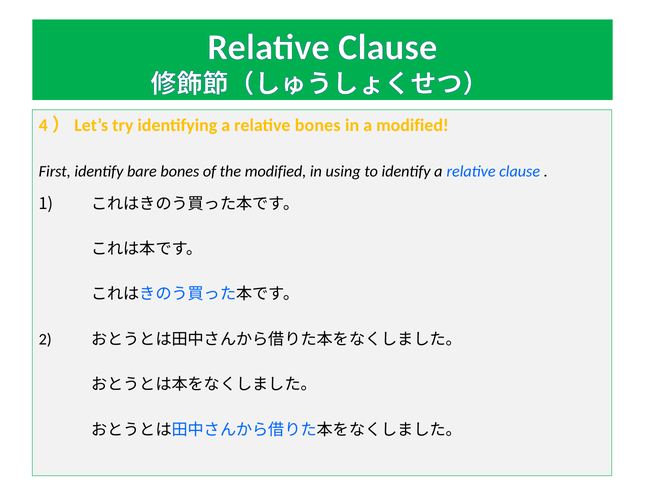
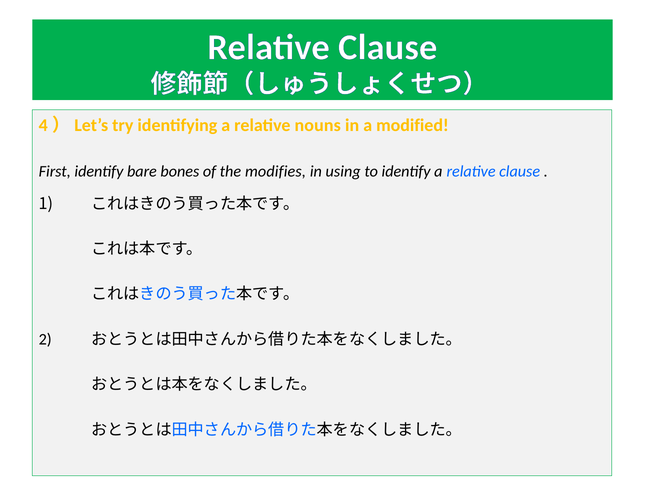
relative bones: bones -> nouns (318, 125)
the modified: modified -> modifies (275, 171)
